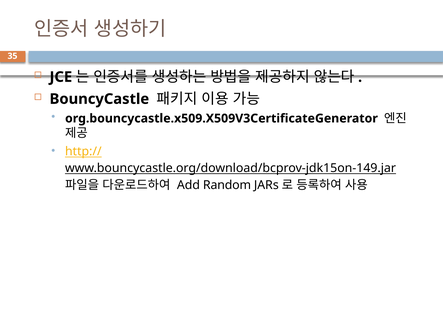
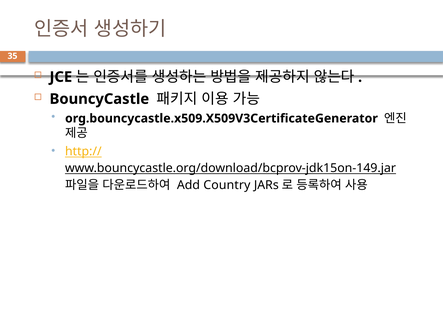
Random: Random -> Country (227, 185)
